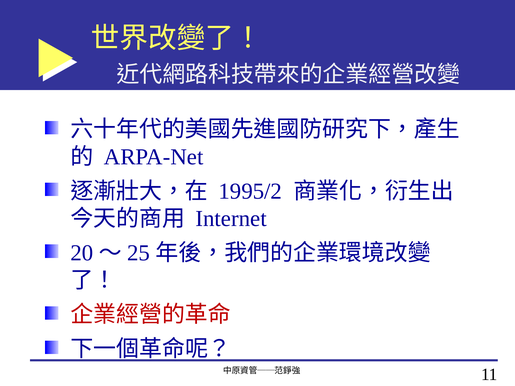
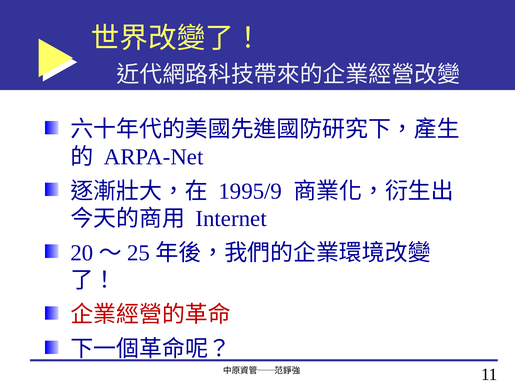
1995/2: 1995/2 -> 1995/9 (250, 191)
